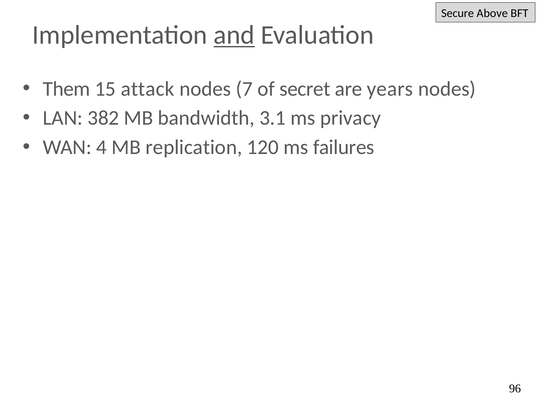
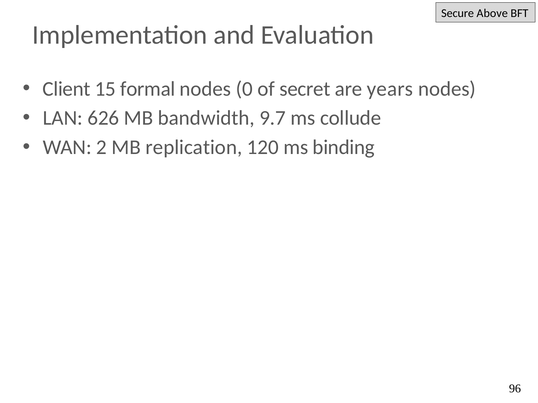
and underline: present -> none (234, 35)
Them: Them -> Client (67, 89)
attack: attack -> formal (148, 89)
7: 7 -> 0 (244, 89)
382: 382 -> 626 (103, 118)
3.1: 3.1 -> 9.7 (273, 118)
privacy: privacy -> collude (351, 118)
4: 4 -> 2 (102, 148)
failures: failures -> binding (344, 148)
